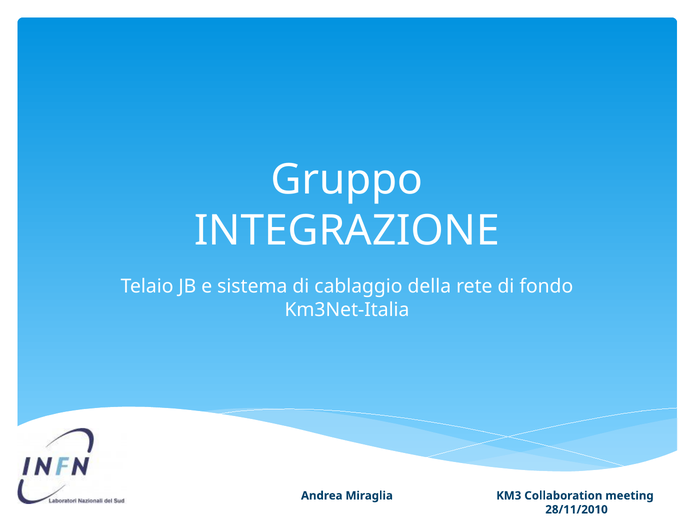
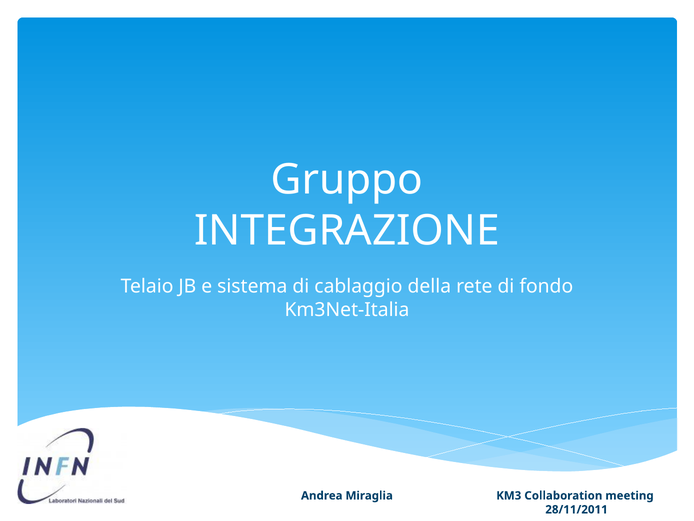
28/11/2010: 28/11/2010 -> 28/11/2011 (577, 509)
